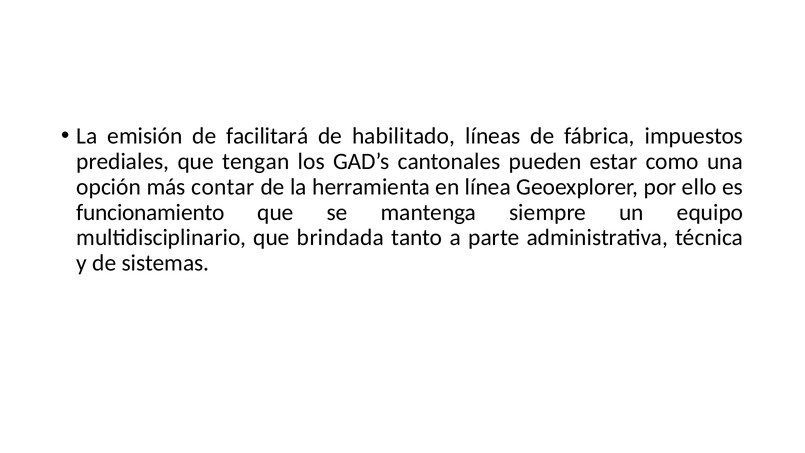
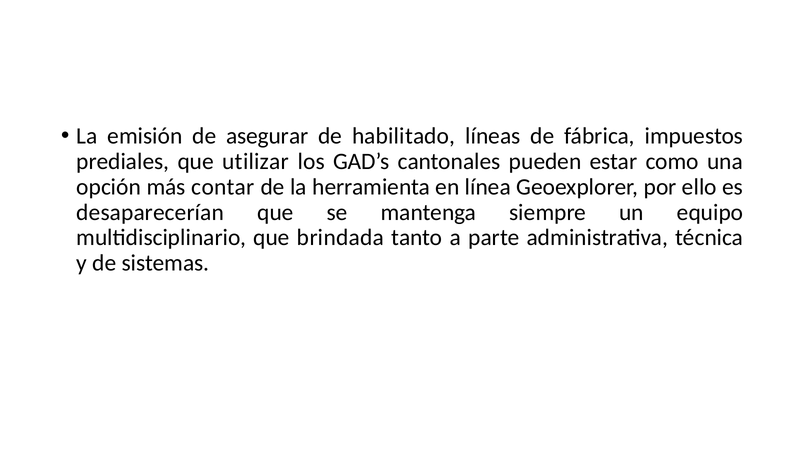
facilitará: facilitará -> asegurar (267, 136)
tengan: tengan -> utilizar (256, 161)
funcionamiento: funcionamiento -> desaparecerían (150, 212)
